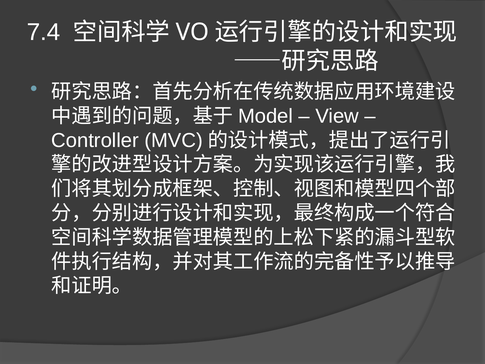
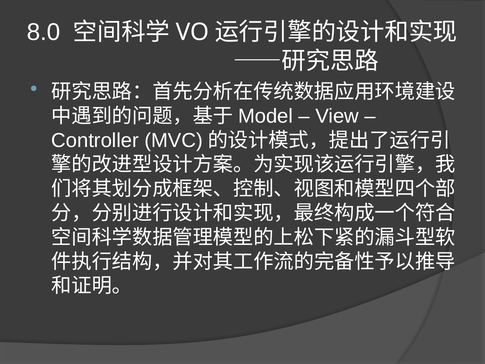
7.4: 7.4 -> 8.0 (44, 32)
